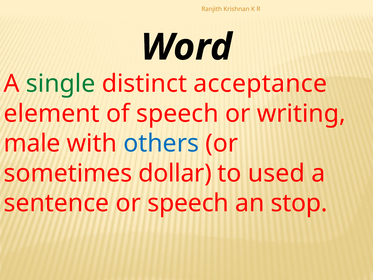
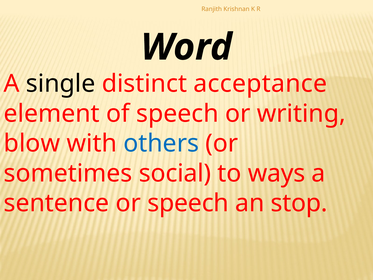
single colour: green -> black (61, 84)
male: male -> blow (32, 143)
dollar: dollar -> social (175, 173)
used: used -> ways (277, 173)
